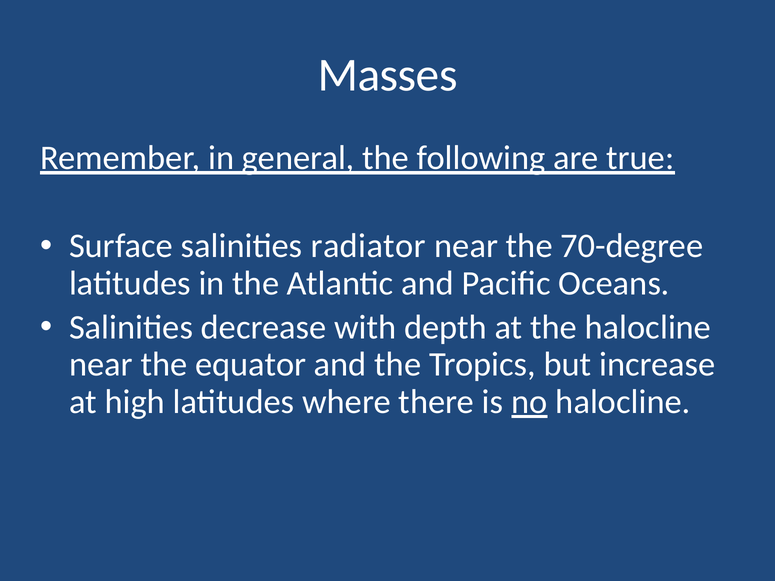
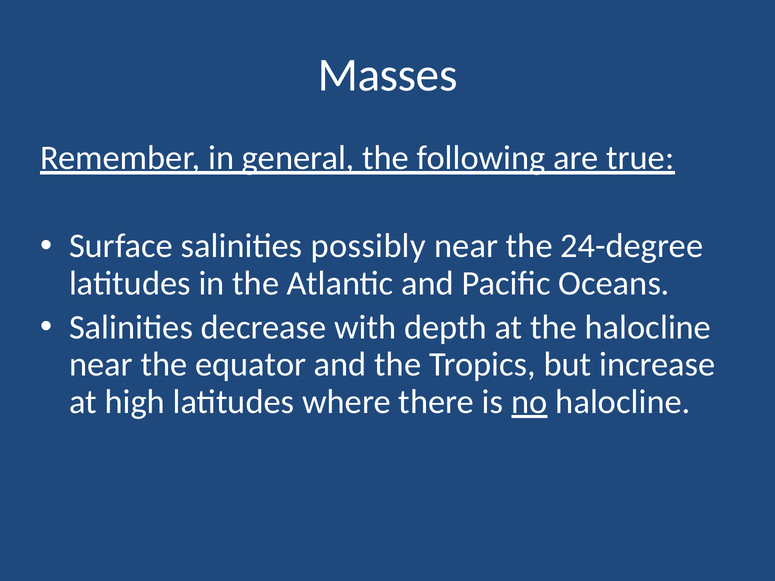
radiator: radiator -> possibly (368, 246)
70-degree: 70-degree -> 24-degree (632, 246)
